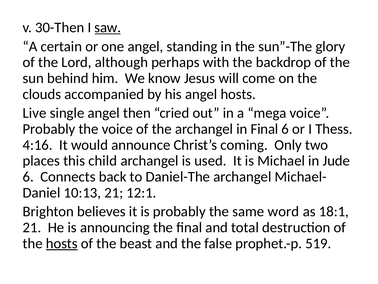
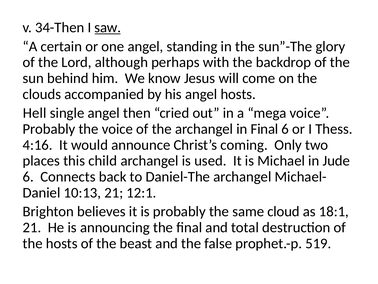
30-Then: 30-Then -> 34-Then (60, 27)
Live: Live -> Hell (35, 113)
word: word -> cloud (284, 211)
hosts underline: present -> none (62, 243)
